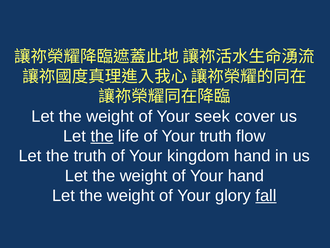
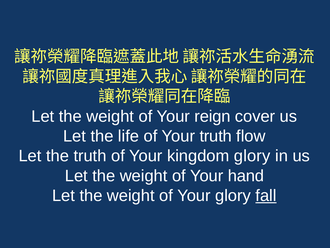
seek: seek -> reign (212, 116)
the underline: present -> none (102, 136)
kingdom hand: hand -> glory (252, 156)
